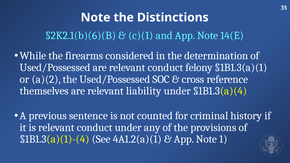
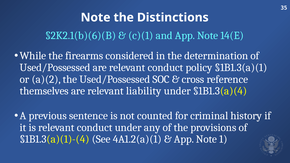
felony: felony -> policy (199, 68)
